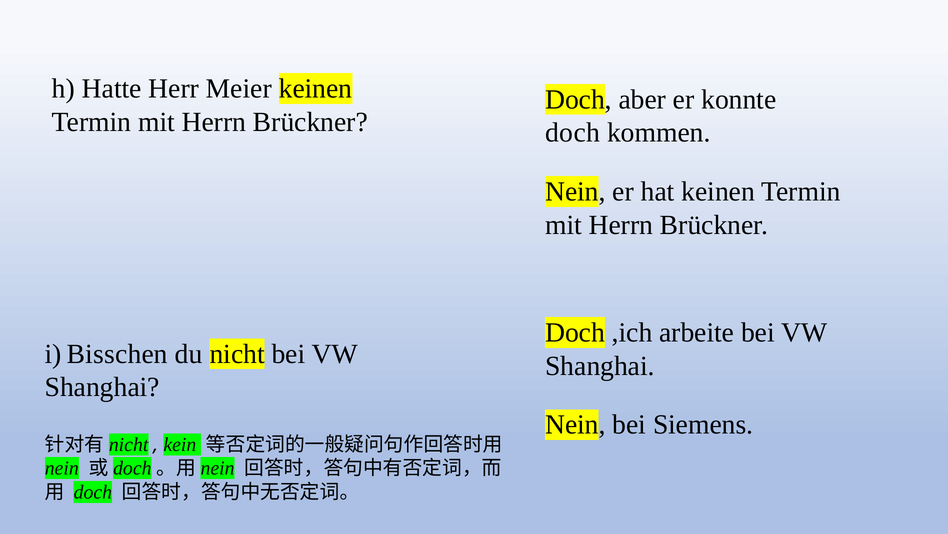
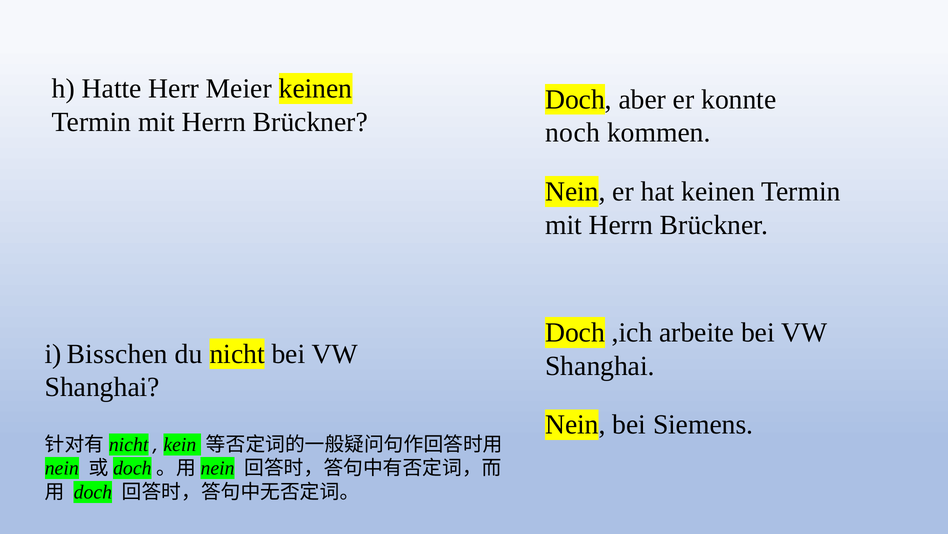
doch: doch -> noch (573, 133)
